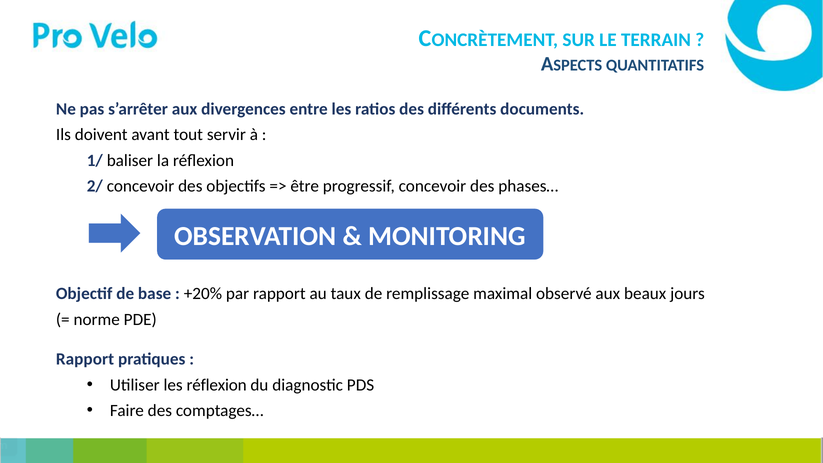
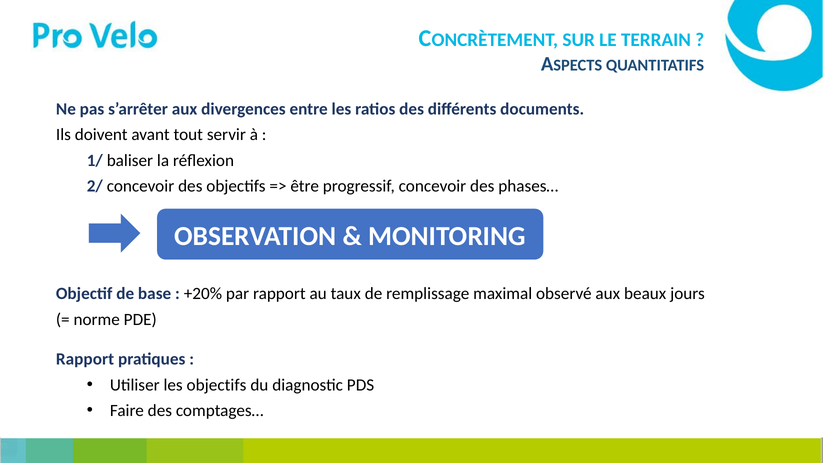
les réflexion: réflexion -> objectifs (217, 385)
